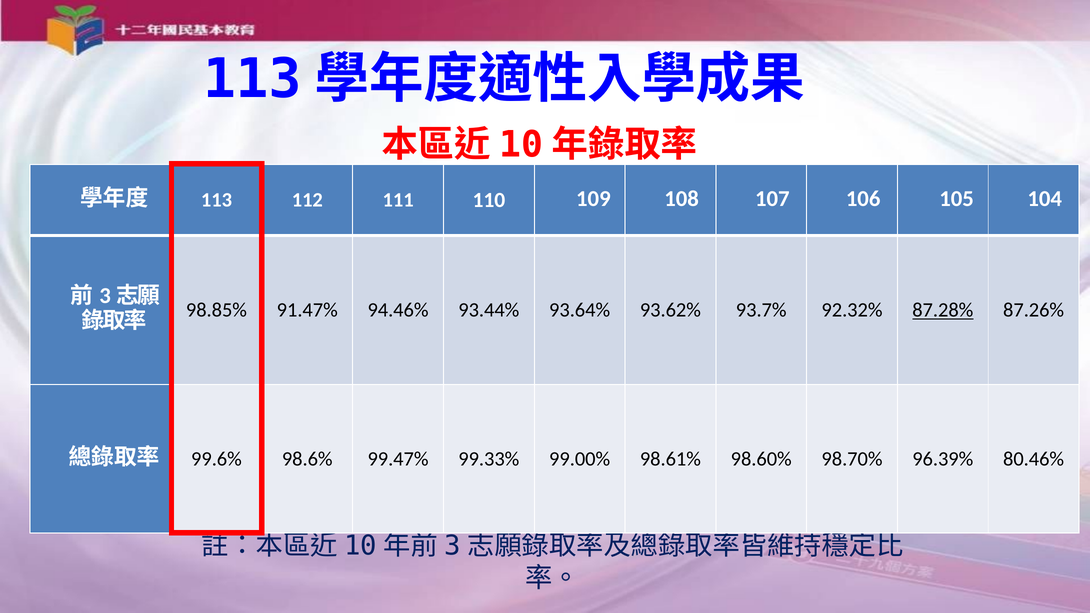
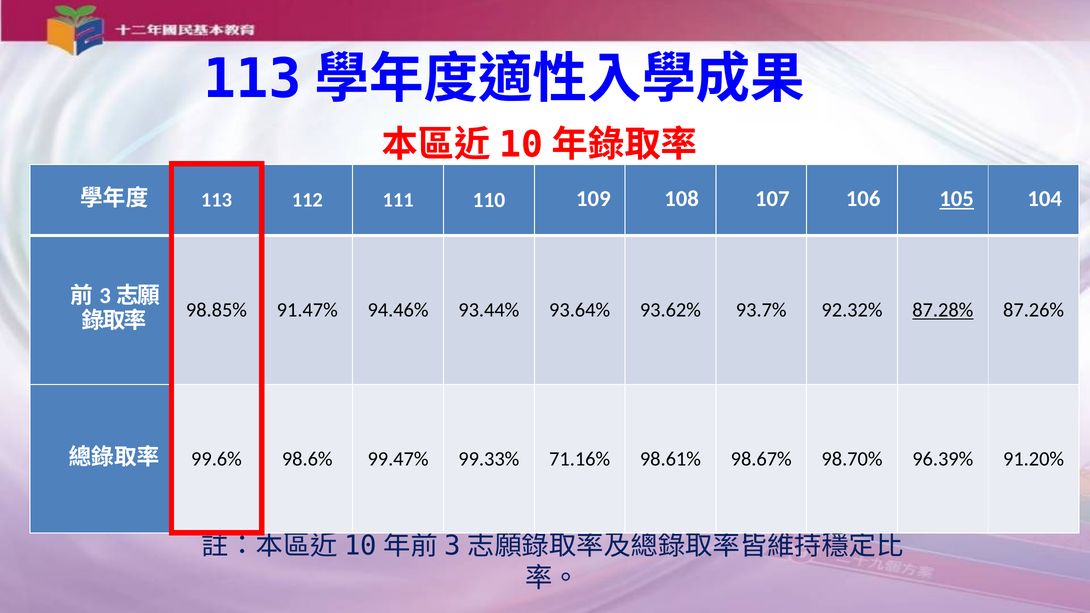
105 underline: none -> present (957, 199)
99.00%: 99.00% -> 71.16% (580, 459)
98.60%: 98.60% -> 98.67% (761, 459)
80.46%: 80.46% -> 91.20% (1034, 459)
